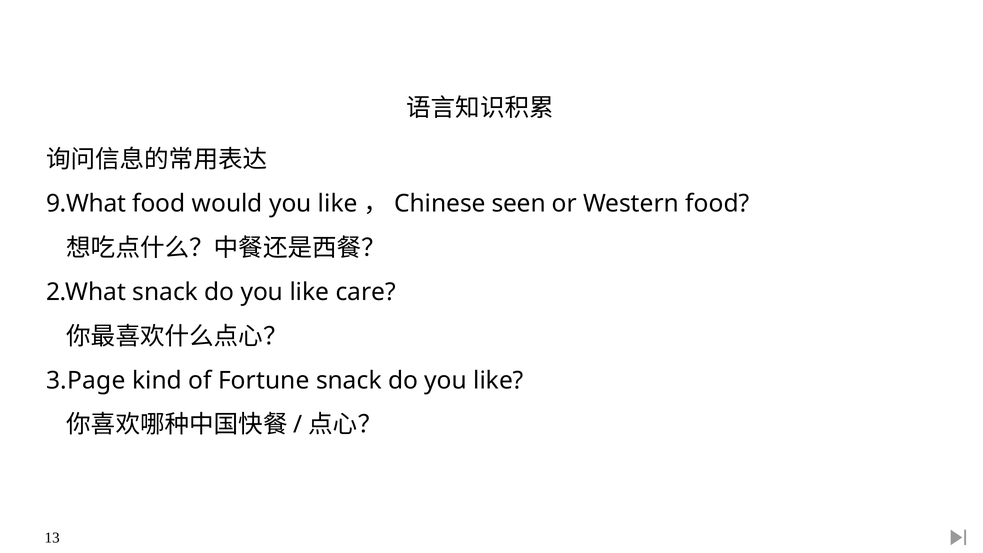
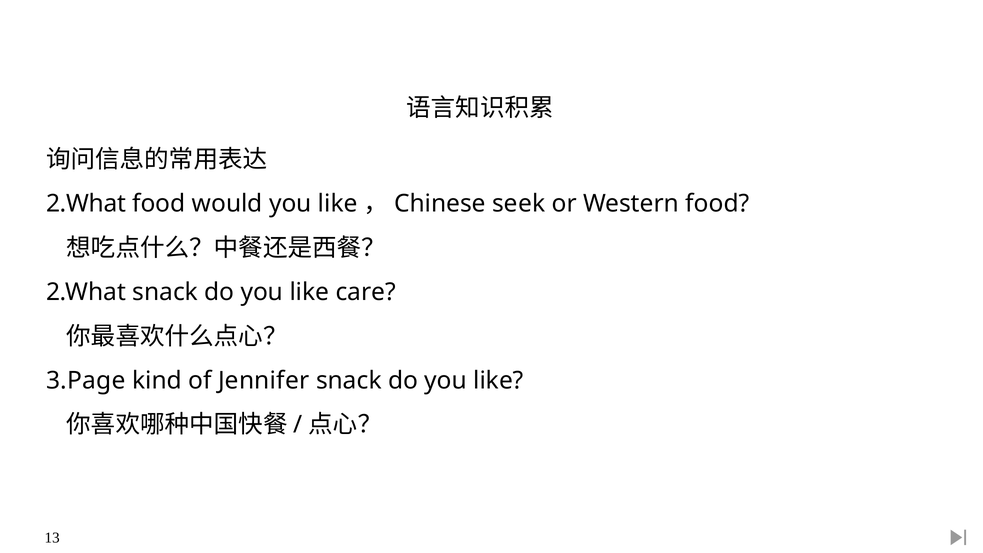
9.What: 9.What -> 2.What (86, 204)
seen: seen -> seek (519, 204)
Fortune: Fortune -> Jennifer (264, 381)
